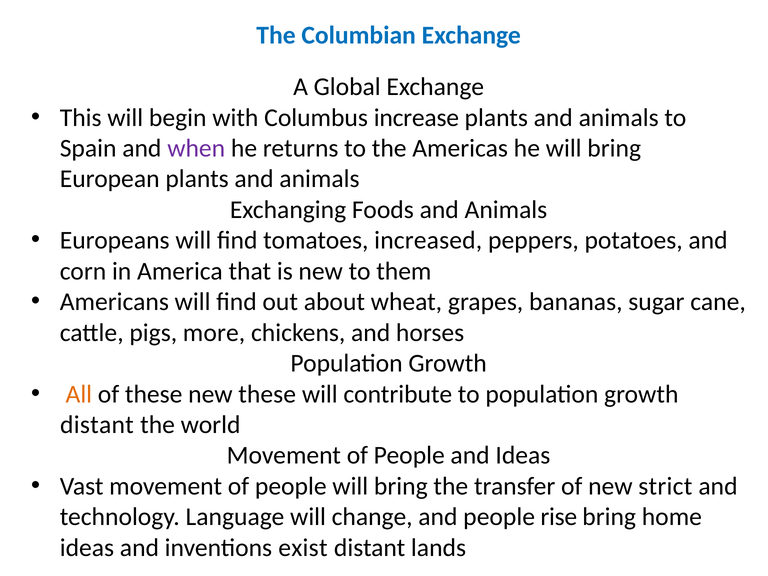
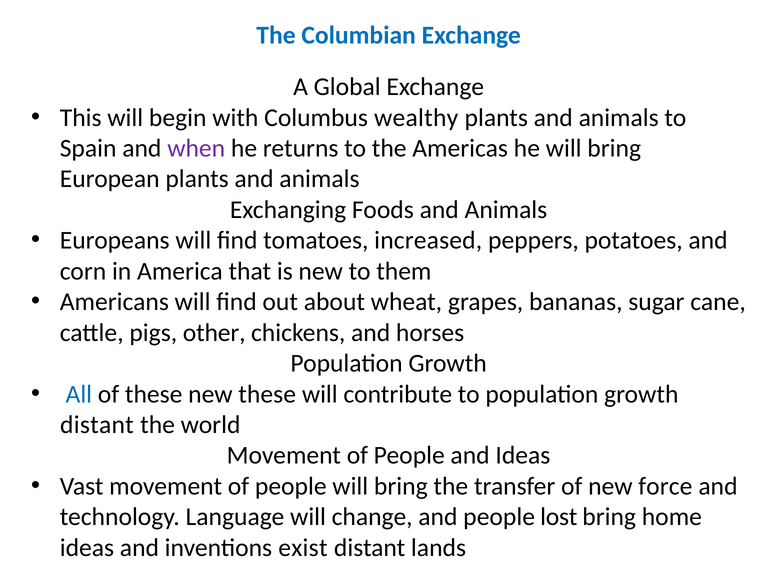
increase: increase -> wealthy (416, 118)
more: more -> other (214, 333)
All colour: orange -> blue (79, 394)
strict: strict -> force (665, 486)
rise: rise -> lost (559, 517)
